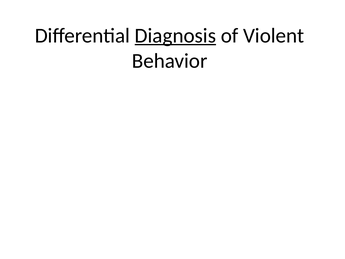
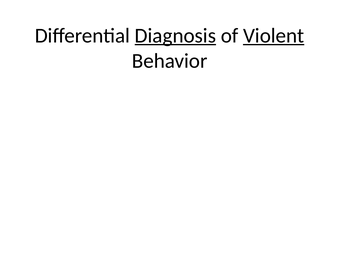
Violent underline: none -> present (274, 36)
